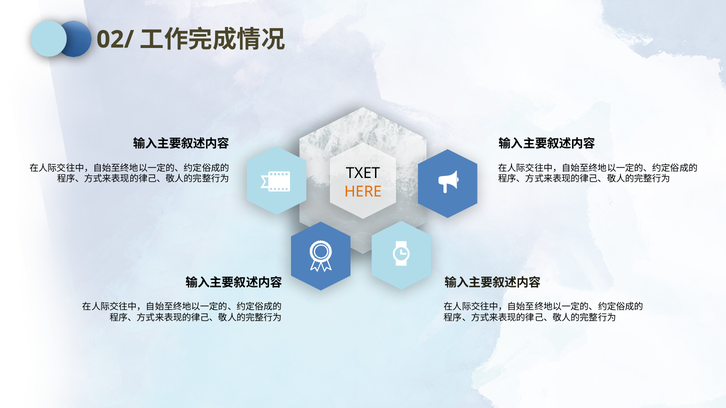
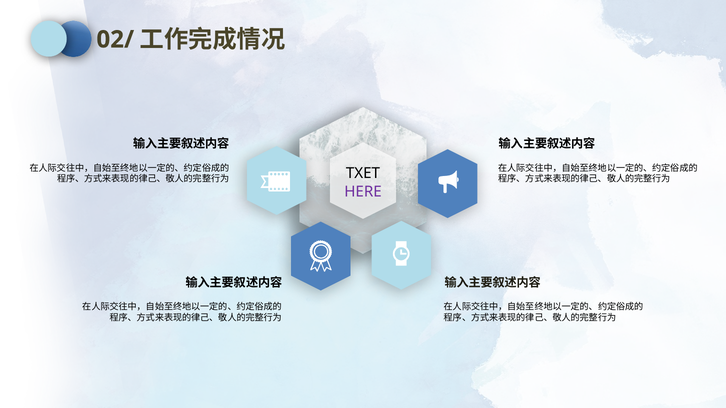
HERE colour: orange -> purple (363, 192)
